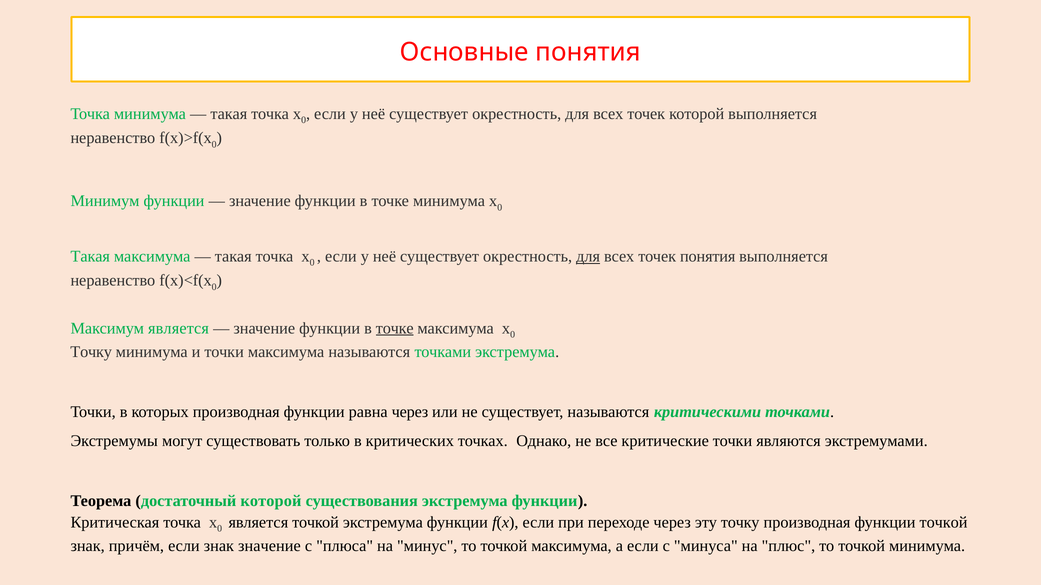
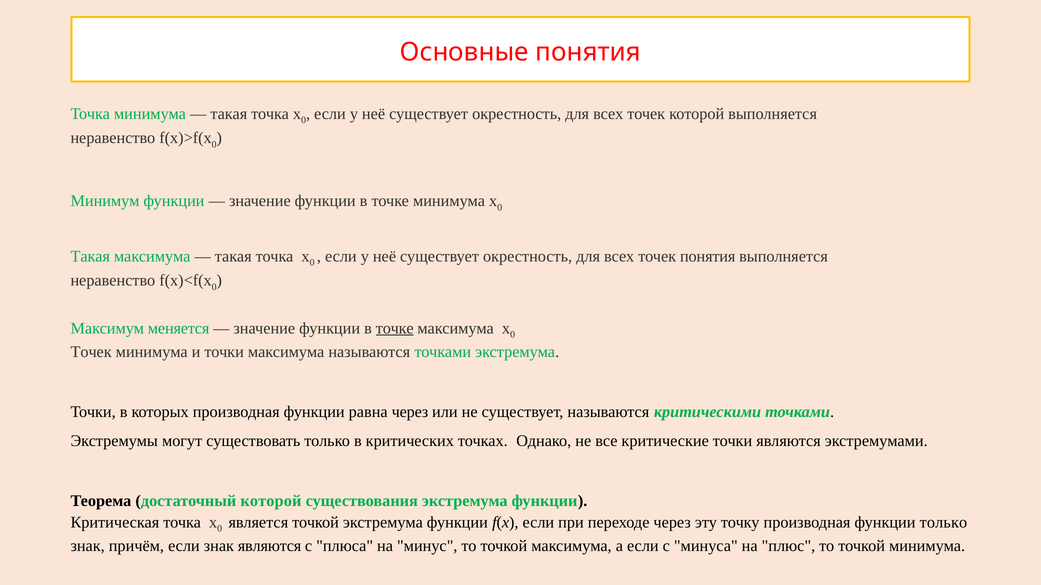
для underline: present -> none (588, 257)
Максимум является: является -> меняется (179, 329)
Точку: Точку -> Точек (91, 352)
функции точкой: точкой -> только (943, 523)
знак значение: значение -> являются (270, 547)
